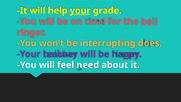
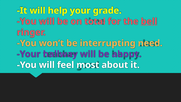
your underline: present -> none (80, 11)
does: does -> need (150, 43)
be ringer: ringer -> about (127, 54)
need: need -> most (88, 65)
